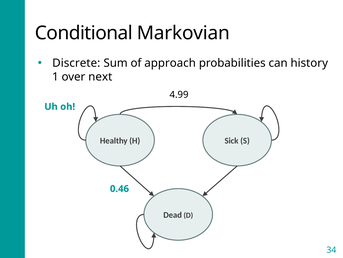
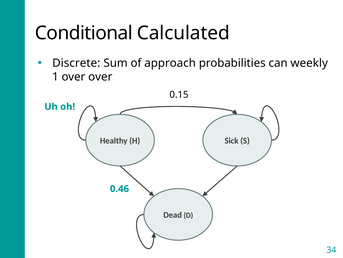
Markovian: Markovian -> Calculated (183, 33)
history: history -> weekly (309, 63)
over next: next -> over (100, 77)
4.99: 4.99 -> 0.15 (179, 95)
